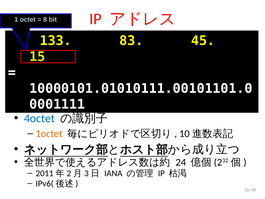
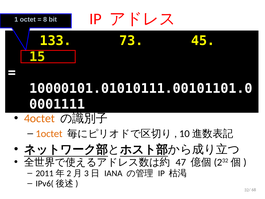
83: 83 -> 73 (131, 41)
4octet colour: blue -> orange (39, 118)
24: 24 -> 47 (181, 162)
